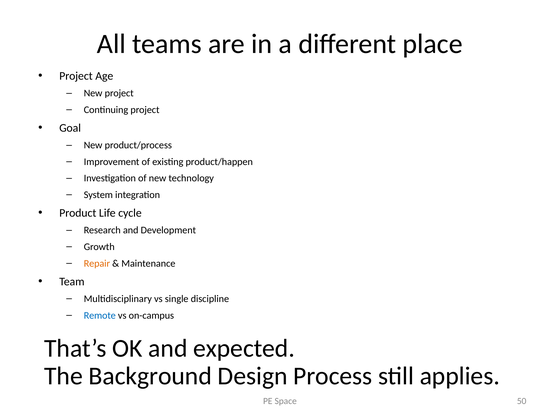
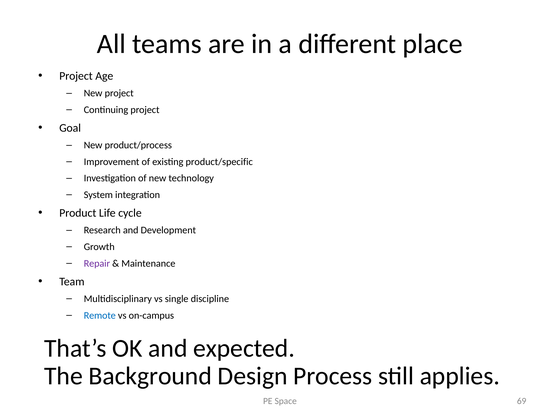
product/happen: product/happen -> product/specific (219, 162)
Repair colour: orange -> purple (97, 263)
50: 50 -> 69 (522, 401)
